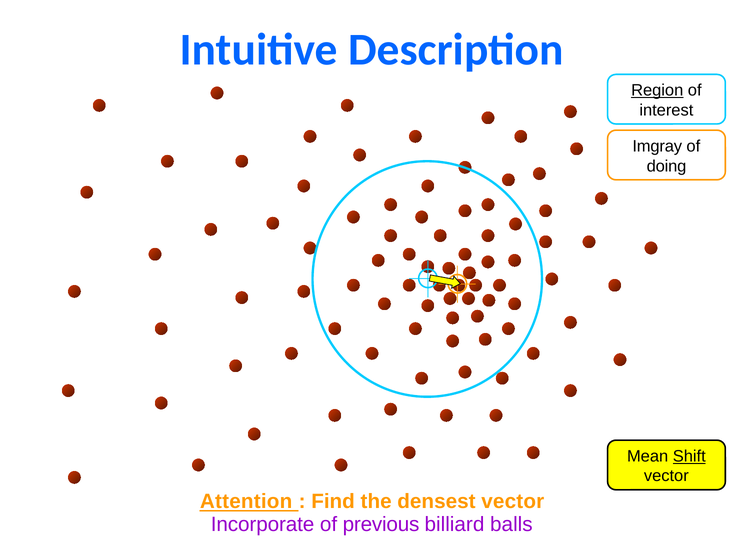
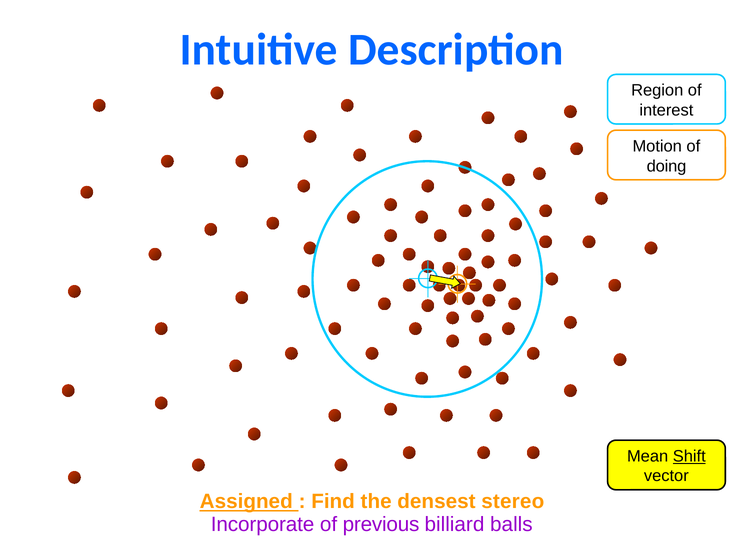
Region underline: present -> none (657, 90)
Imgray: Imgray -> Motion (657, 146)
Attention: Attention -> Assigned (246, 502)
densest vector: vector -> stereo (513, 502)
